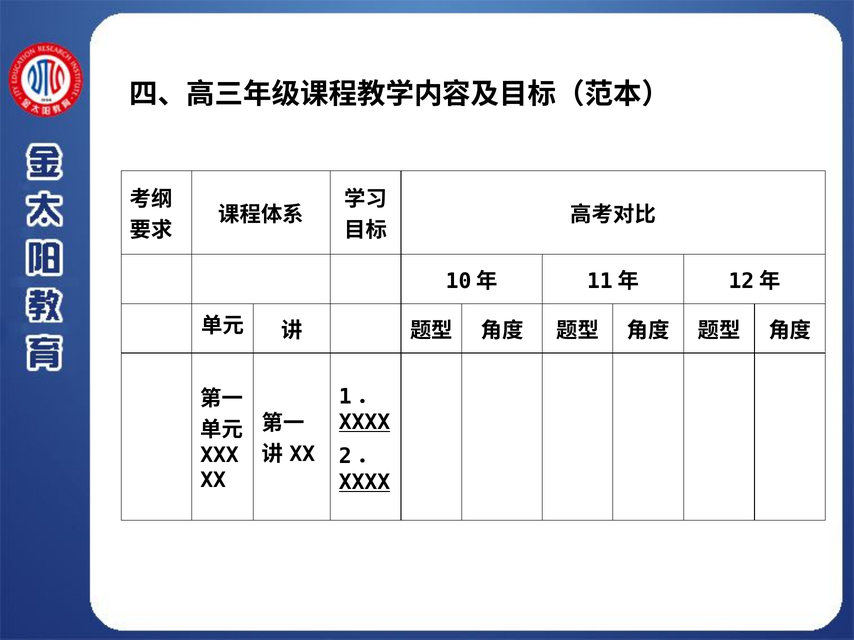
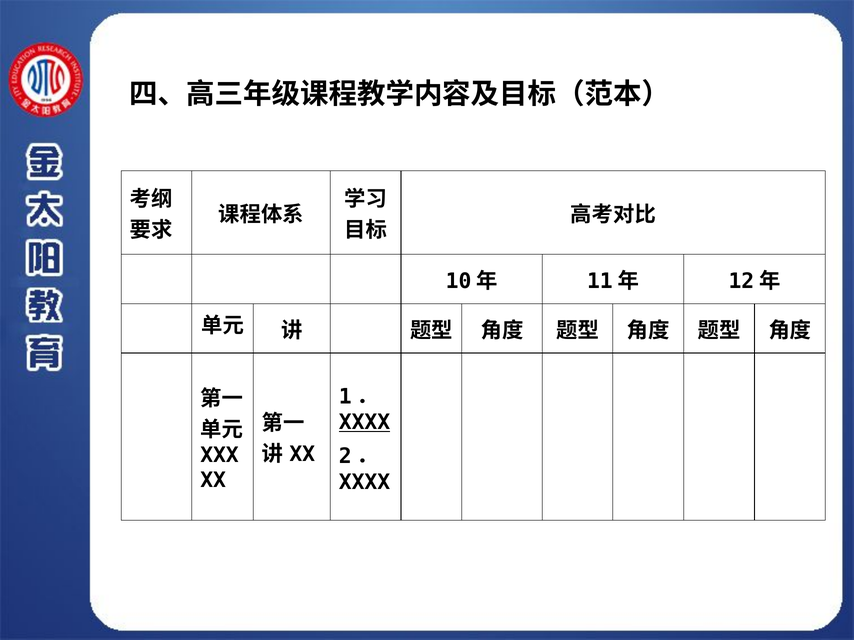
XXXX underline: present -> none (365, 483)
